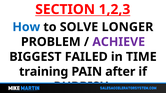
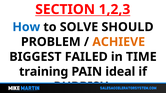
LONGER: LONGER -> SHOULD (128, 27)
ACHIEVE colour: purple -> orange (119, 42)
after: after -> ideal (120, 72)
